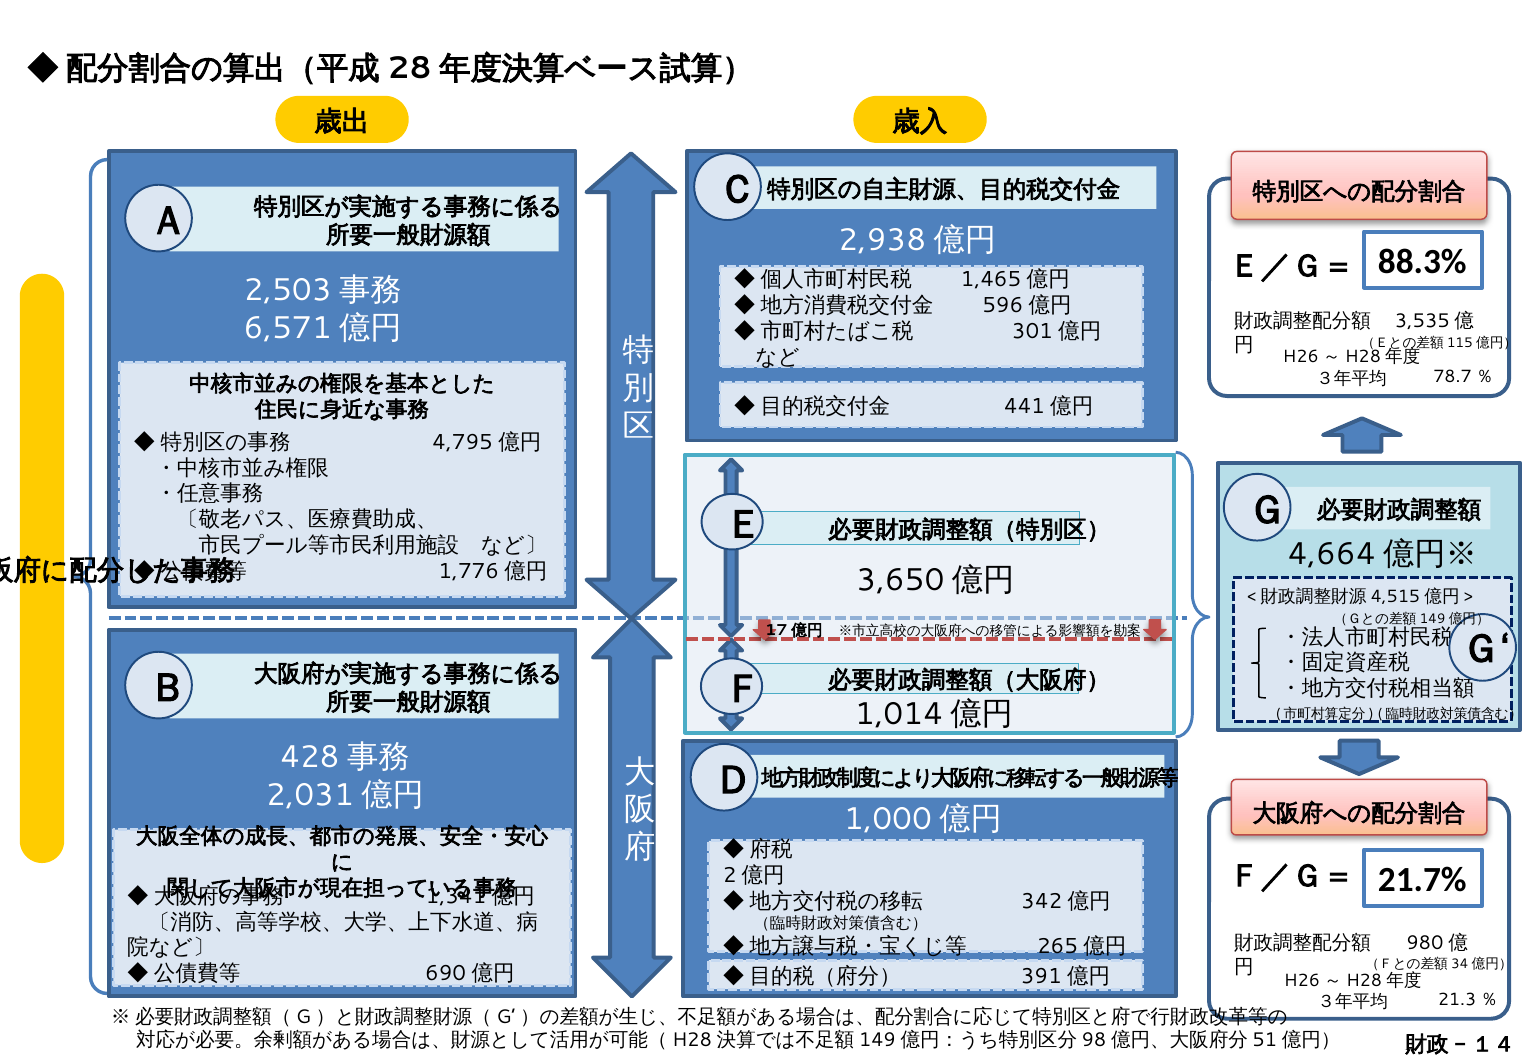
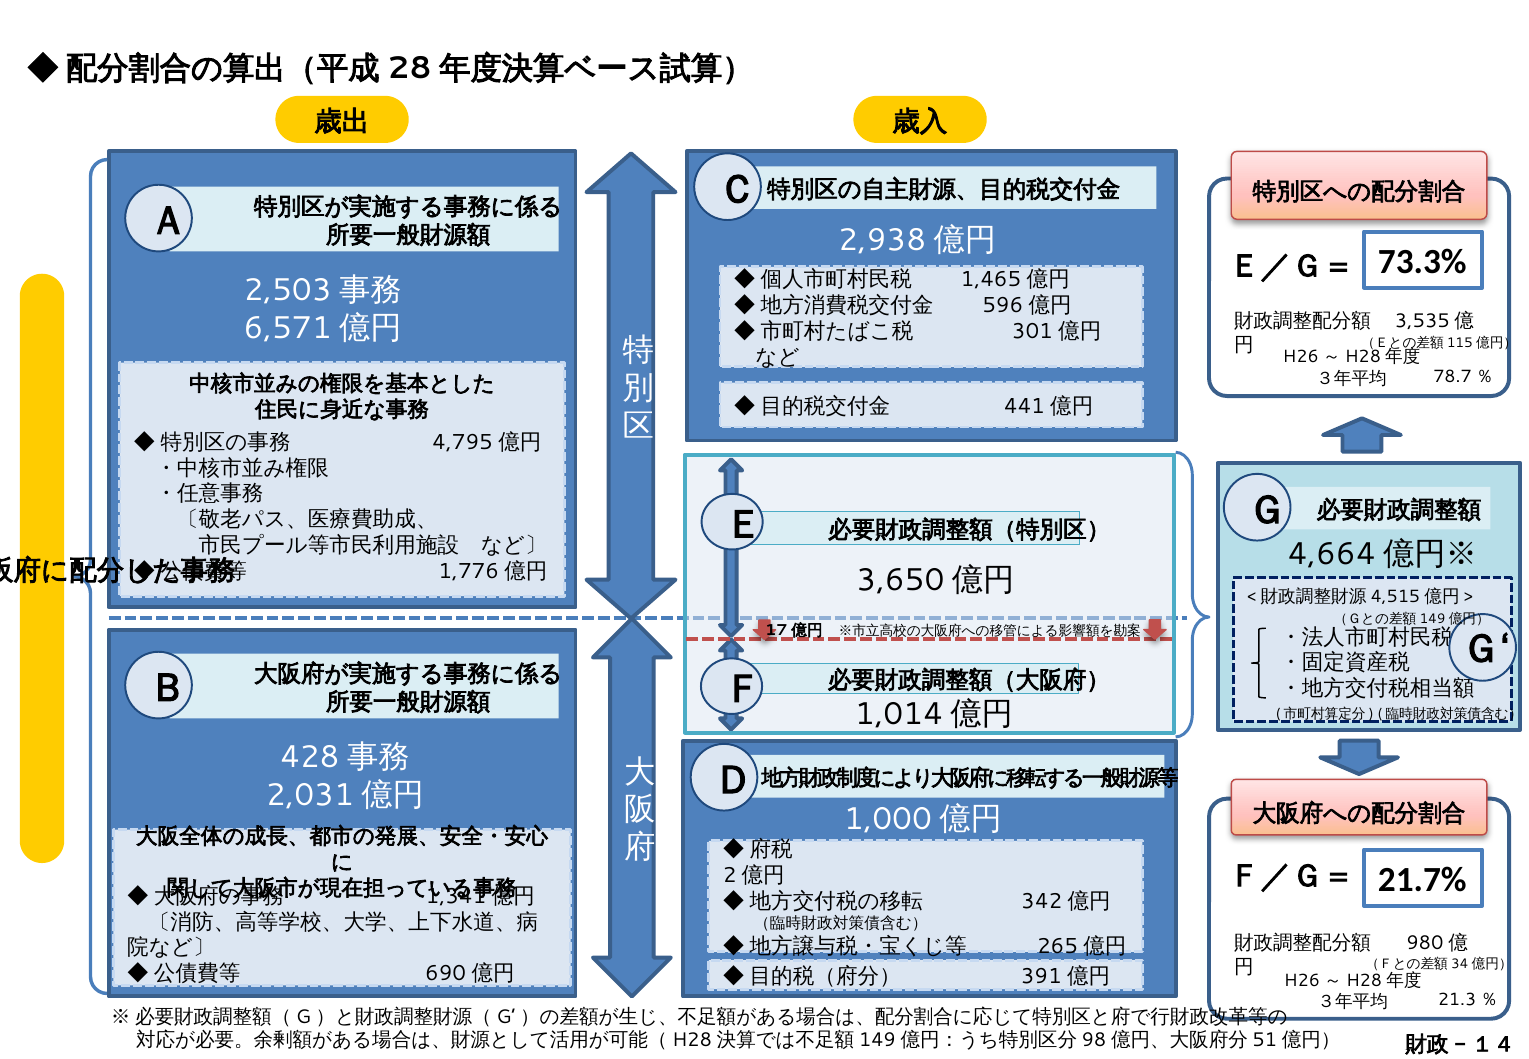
88.3%: 88.3% -> 73.3% (1422, 262)
